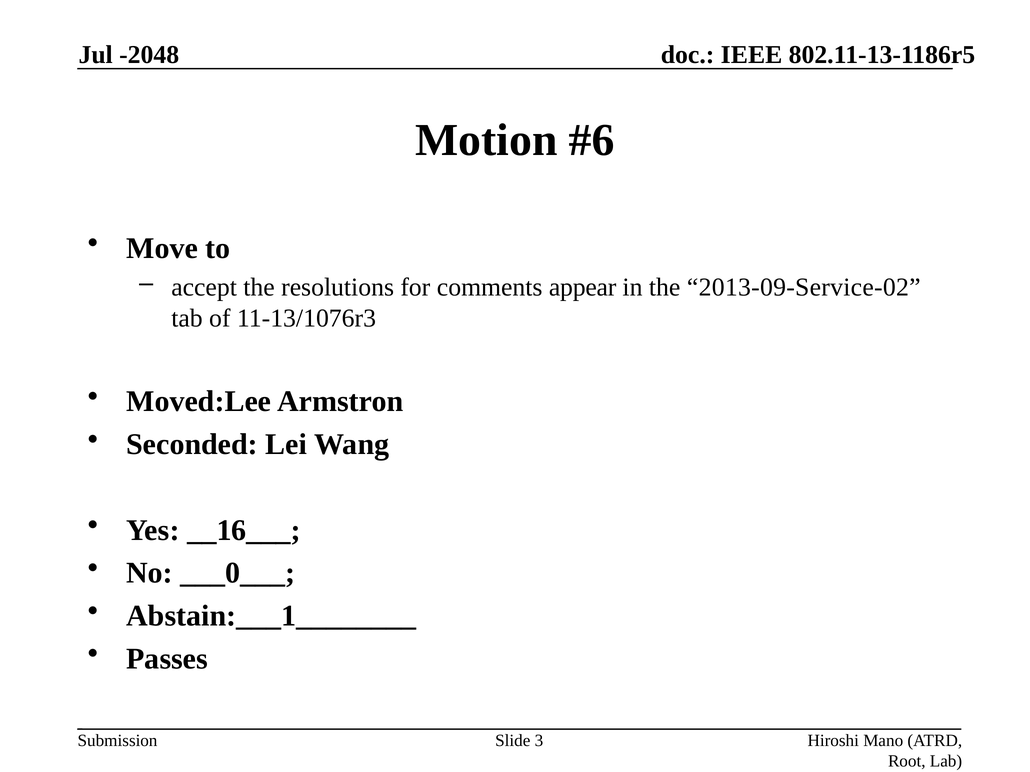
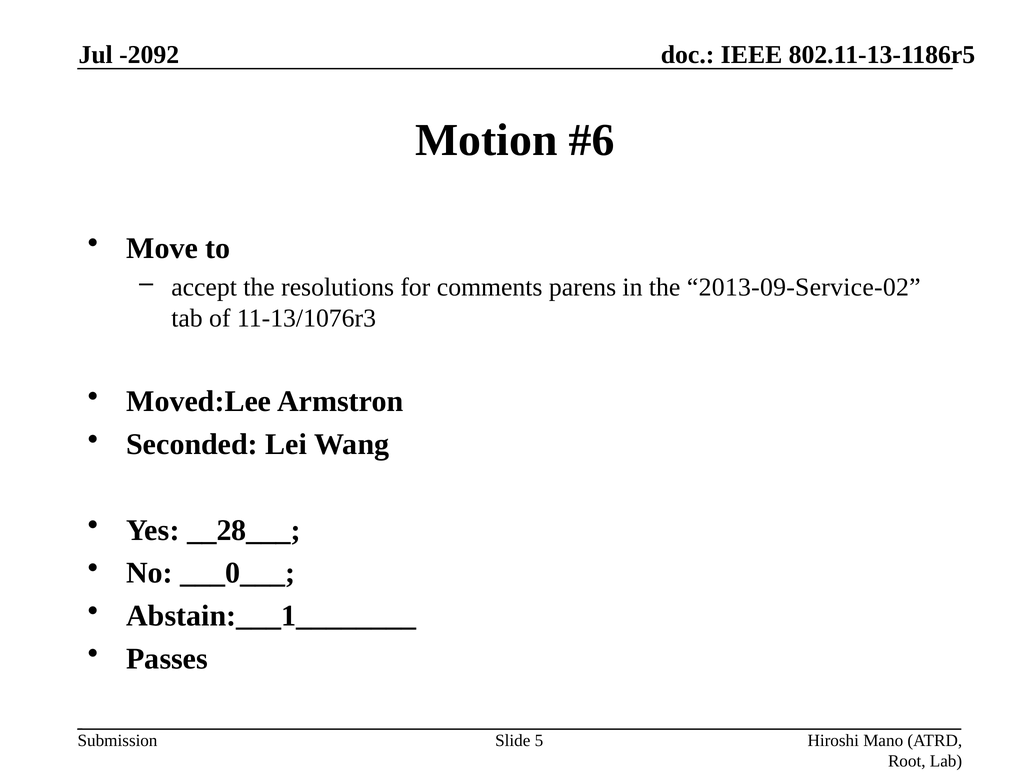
-2048: -2048 -> -2092 (149, 55)
appear: appear -> parens (583, 287)
__16___: __16___ -> __28___ (244, 531)
3: 3 -> 5 (539, 741)
